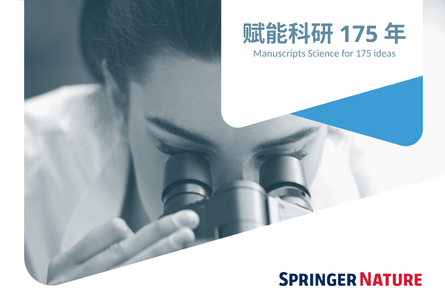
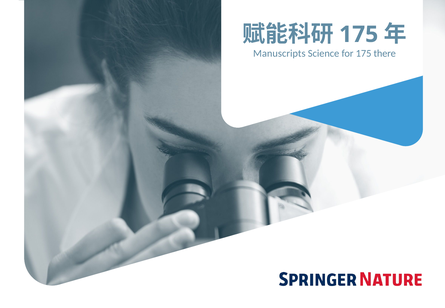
ideas: ideas -> there (385, 53)
